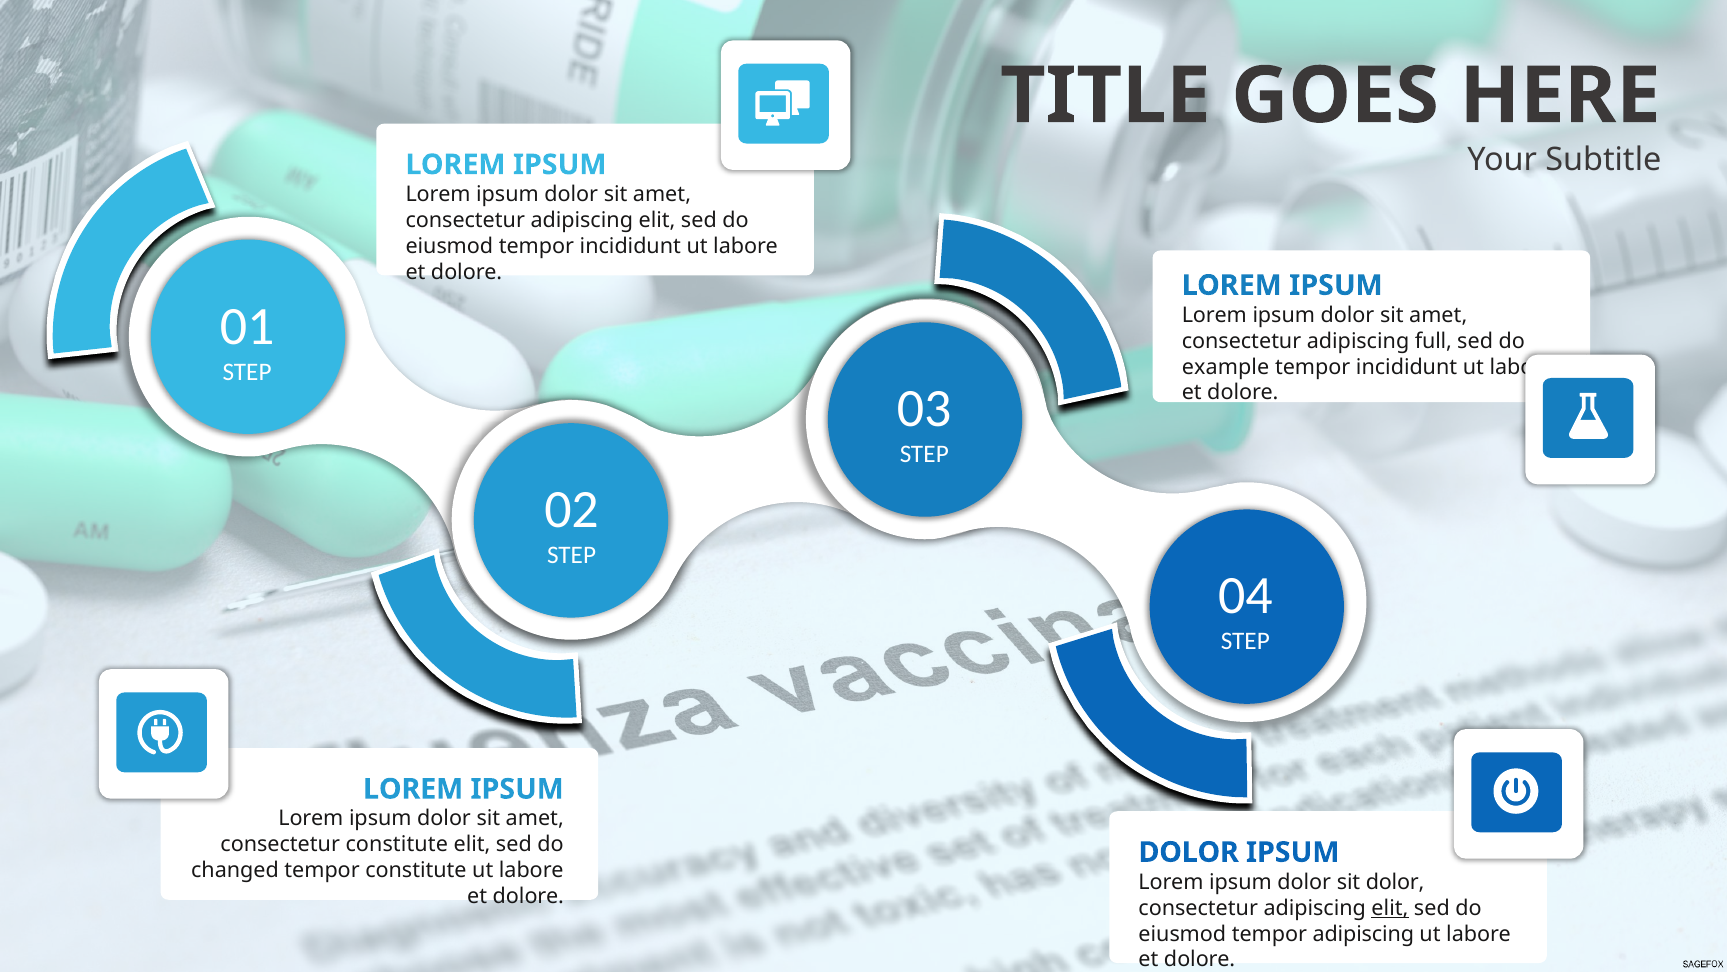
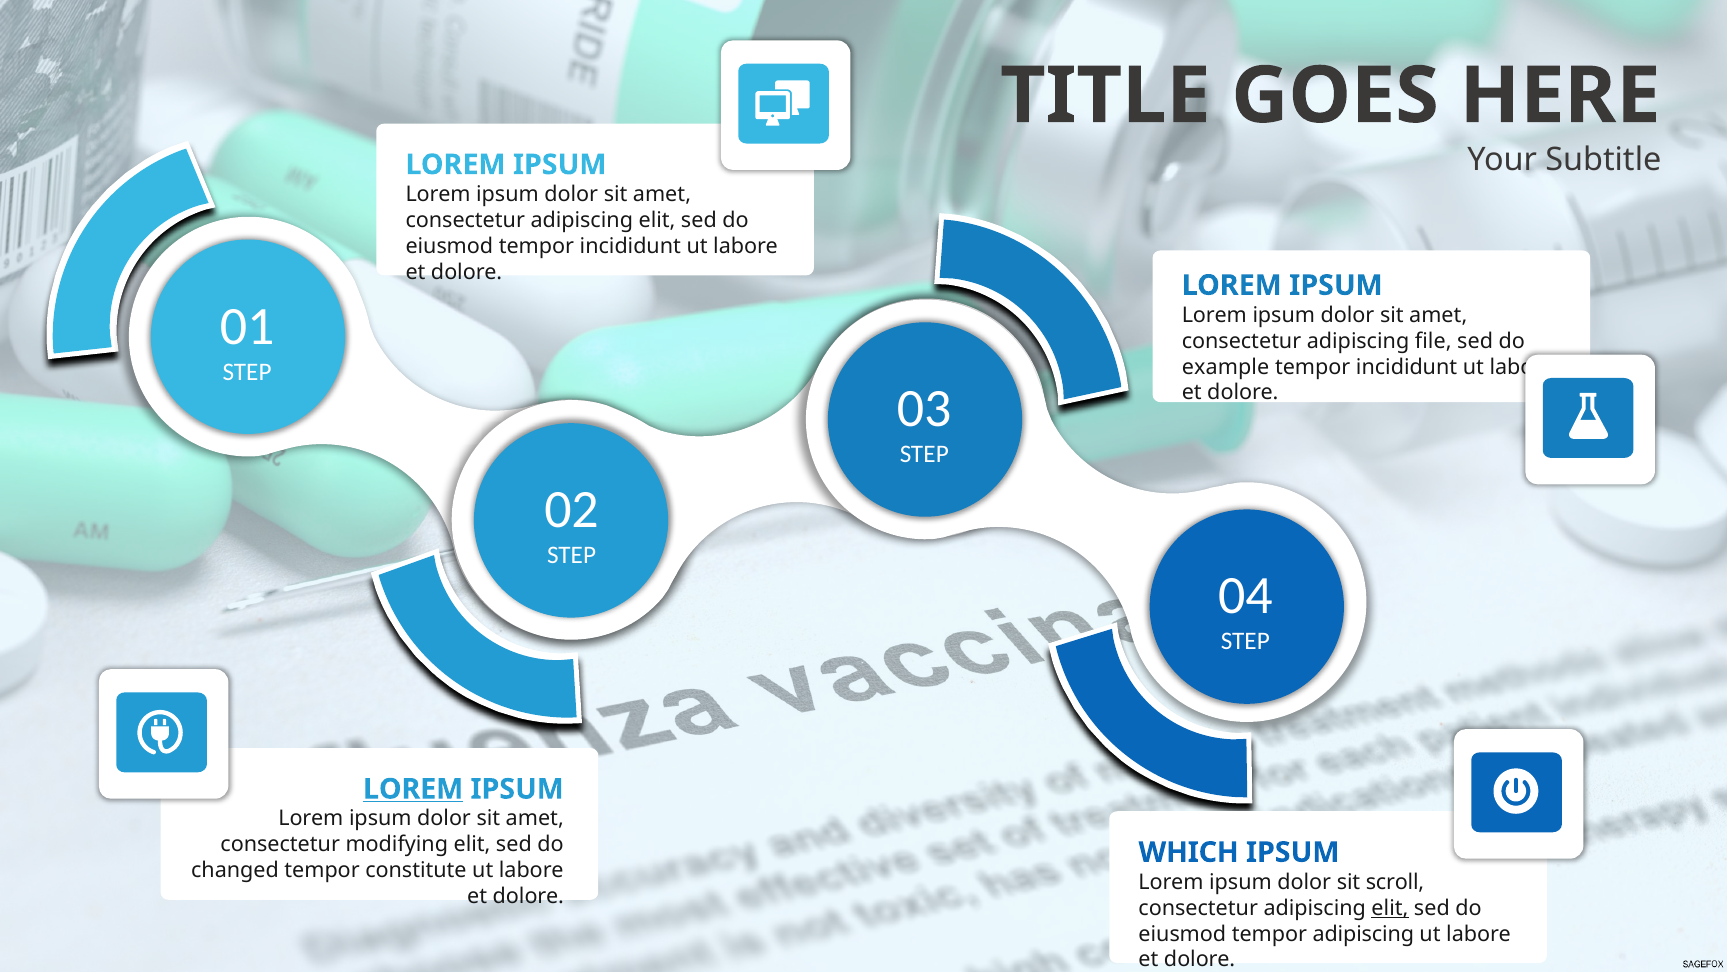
full: full -> file (1433, 341)
LOREM underline: none -> present (413, 789)
consectetur constitute: constitute -> modifying (397, 844)
DOLOR: DOLOR -> WHICH (1189, 852)
sit dolor: dolor -> scroll (1395, 882)
